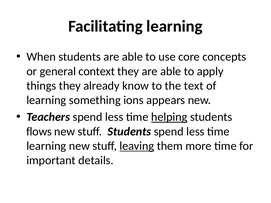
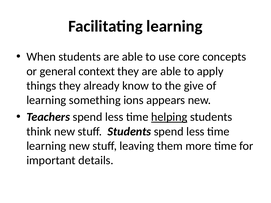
text: text -> give (194, 86)
flows: flows -> think (39, 132)
leaving underline: present -> none (137, 146)
